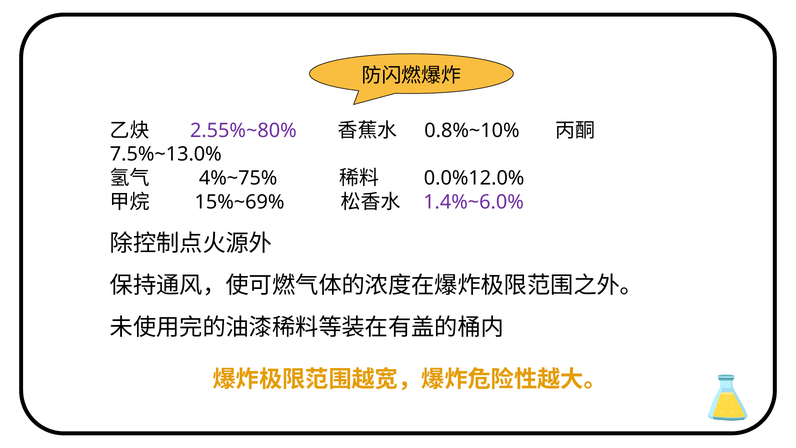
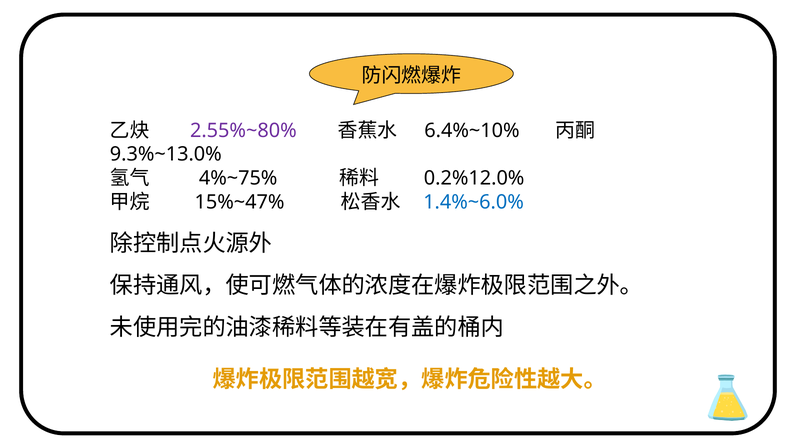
0.8%~10%: 0.8%~10% -> 6.4%~10% (472, 130)
7.5%~13.0%: 7.5%~13.0% -> 9.3%~13.0% (166, 154)
0.0%12.0%: 0.0%12.0% -> 0.2%12.0% (474, 178)
15%~69%: 15%~69% -> 15%~47% (239, 202)
1.4%~6.0% colour: purple -> blue (474, 202)
